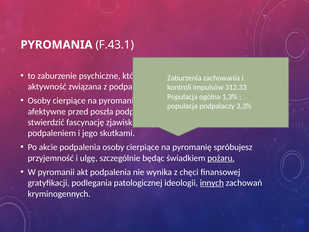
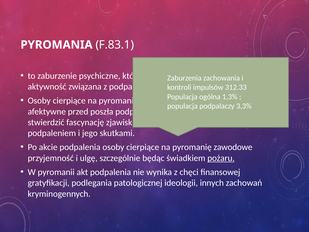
F.43.1: F.43.1 -> F.83.1 (115, 45)
spróbujesz: spróbujesz -> zawodowe (233, 147)
innych underline: present -> none (212, 183)
